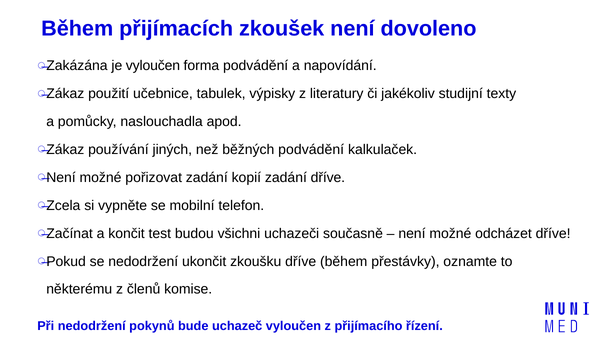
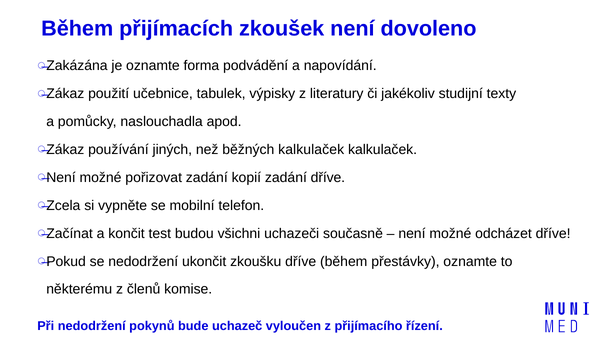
je vyloučen: vyloučen -> oznamte (153, 66)
běžných podvádění: podvádění -> kalkulaček (311, 150)
